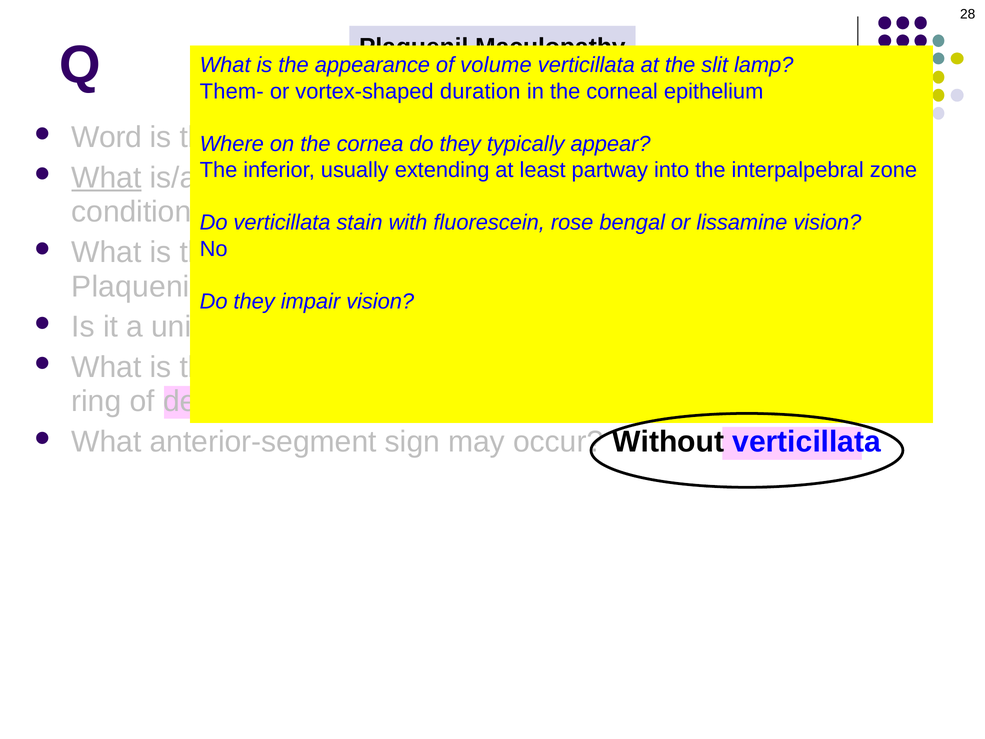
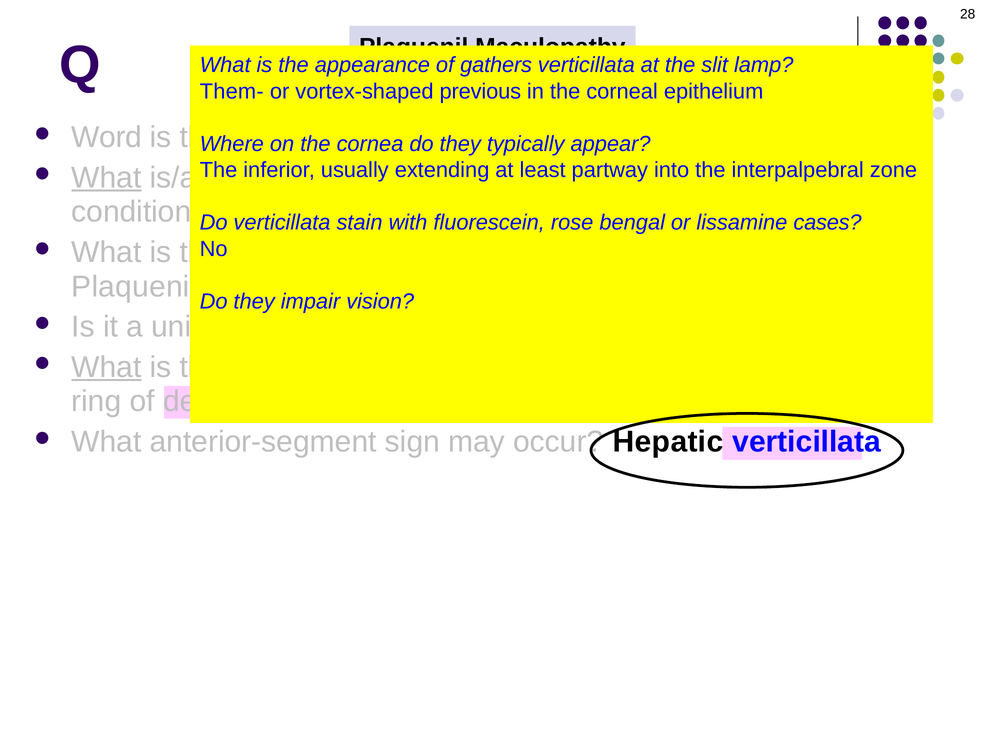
volume: volume -> gathers (496, 65)
duration: duration -> previous (480, 91)
lissamine vision: vision -> cases (828, 223)
What underline: none -> present (106, 367)
Without: Without -> Hepatic (668, 442)
